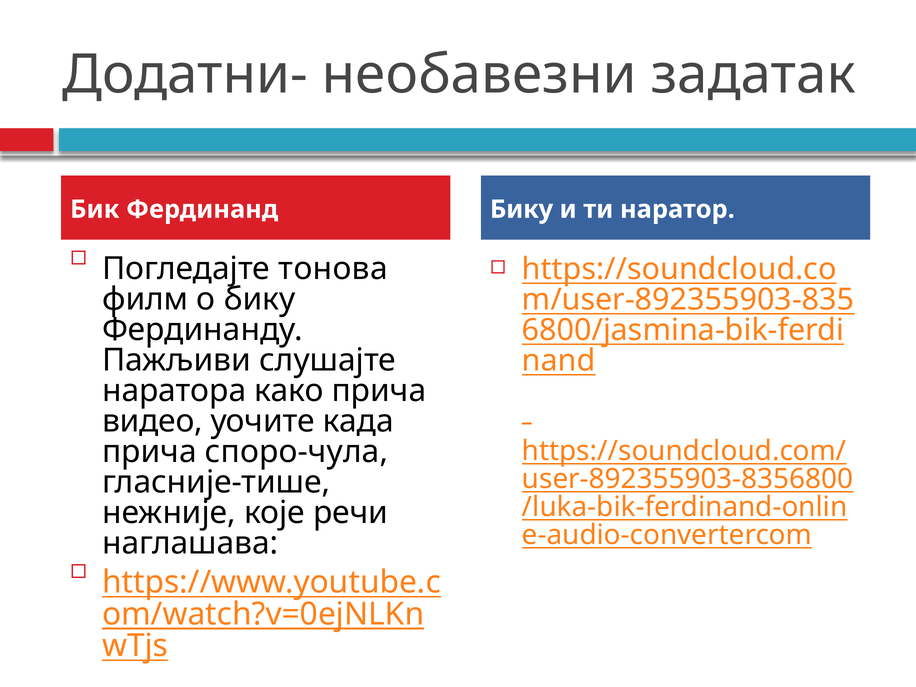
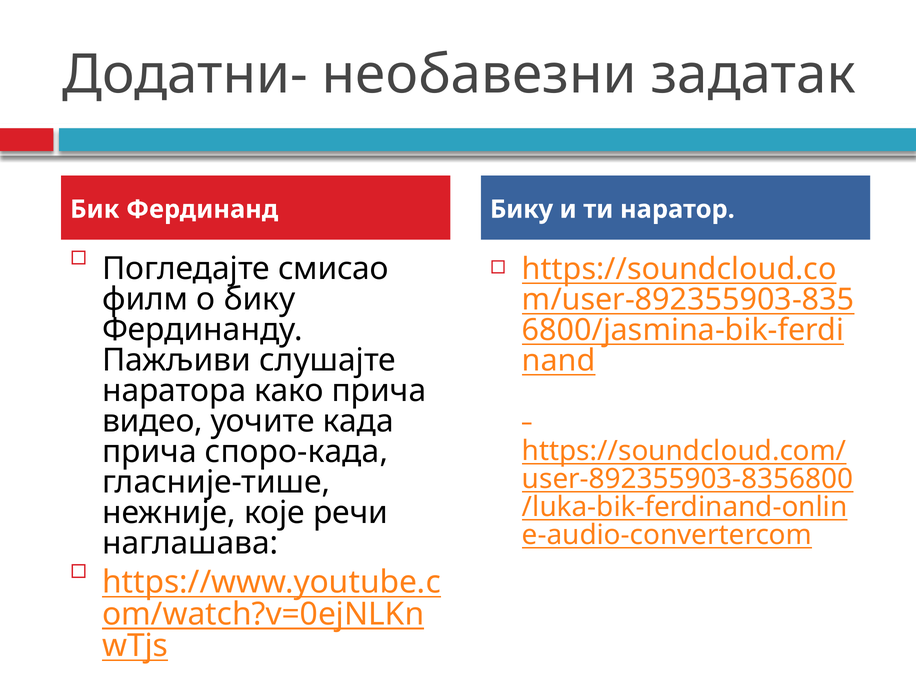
тонова: тонова -> смисао (333, 269)
споро-чула: споро-чула -> споро-када (297, 452)
